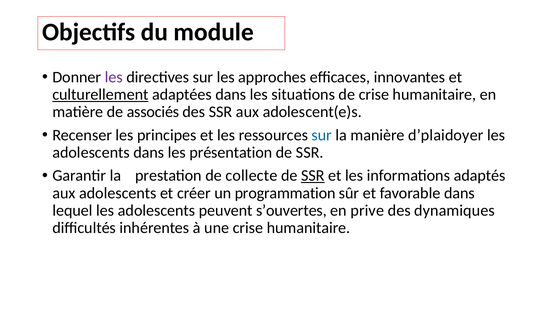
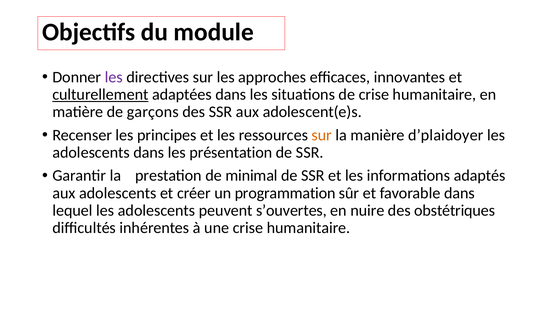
associés: associés -> garçons (153, 112)
sur colour: blue -> orange (322, 135)
collecte: collecte -> minimal (252, 175)
SSR underline: present -> none (313, 175)
prive: prive -> nuire (367, 210)
dynamiques: dynamiques -> obstétriques (455, 210)
